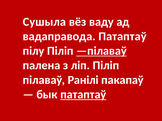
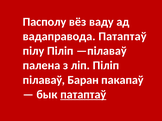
Сушыла: Сушыла -> Пасполу (44, 22)
—пілаваў underline: present -> none (101, 51)
Ранілі: Ранілі -> Баран (83, 80)
